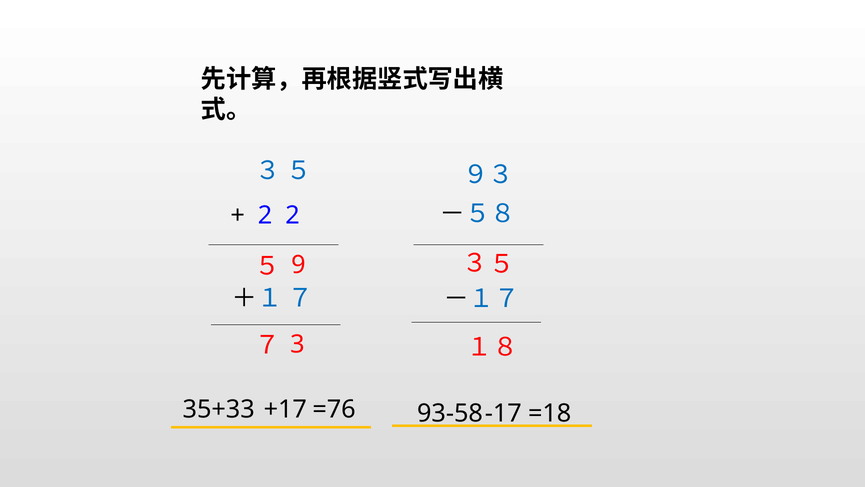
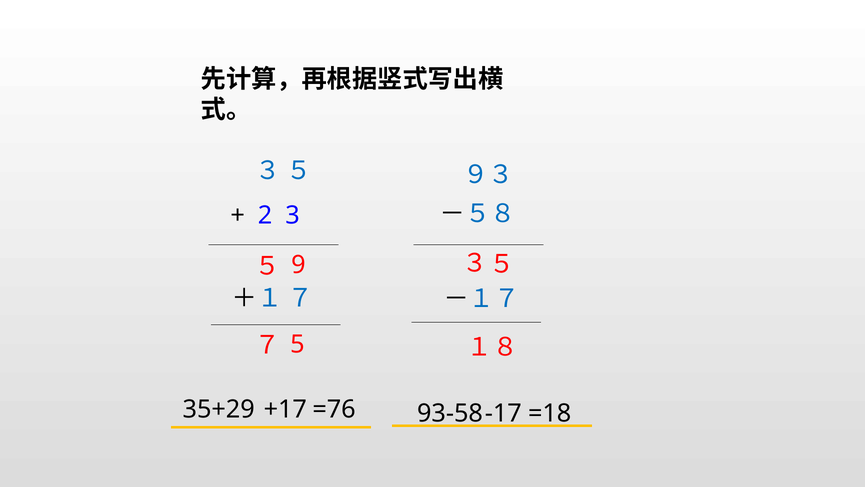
2 2: 2 -> 3 (293, 215)
3: 3 -> 5 (297, 344)
35+33: 35+33 -> 35+29 (219, 409)
